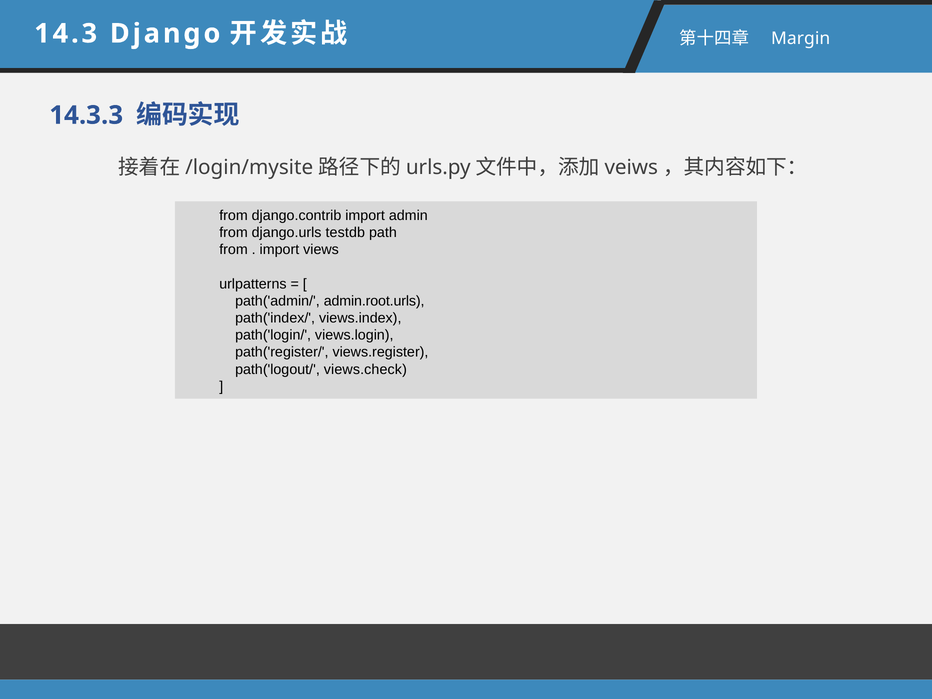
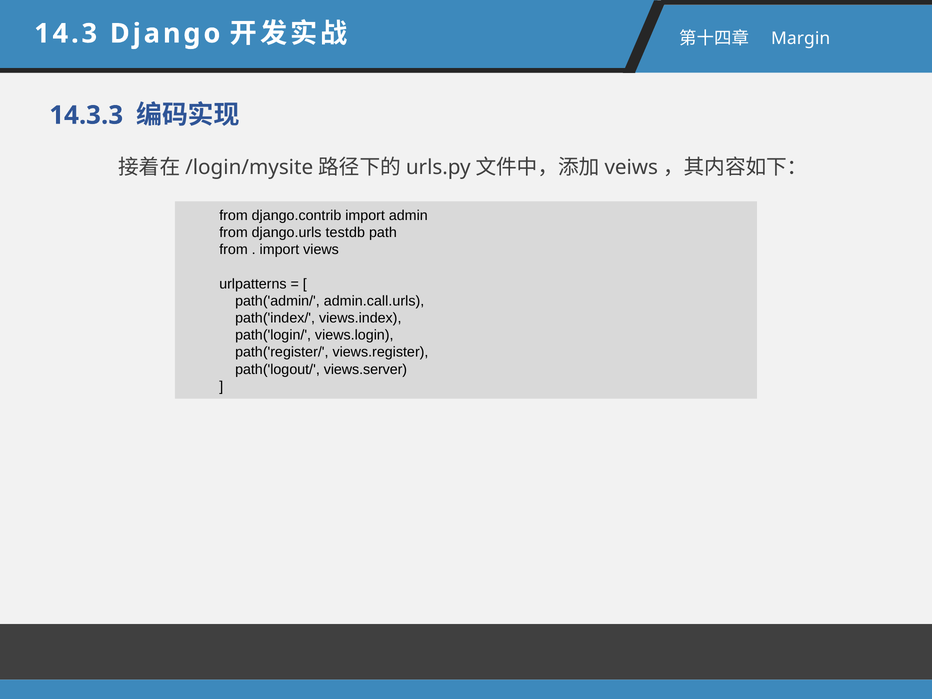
admin.root.urls: admin.root.urls -> admin.call.urls (374, 301)
views.check: views.check -> views.server (365, 369)
